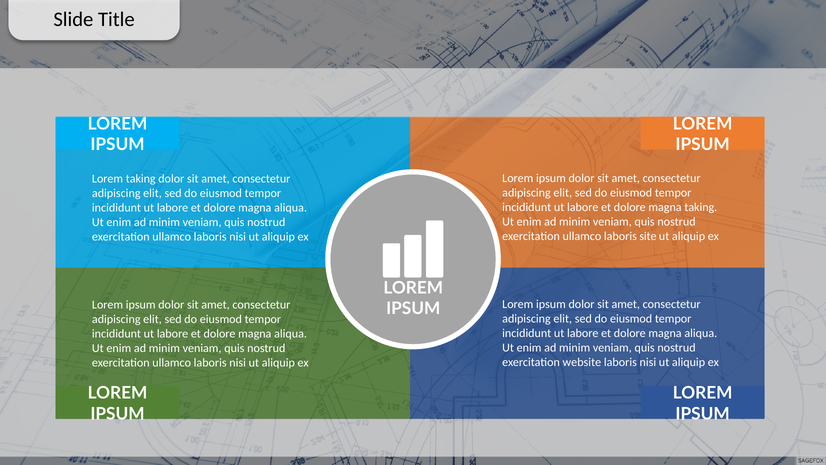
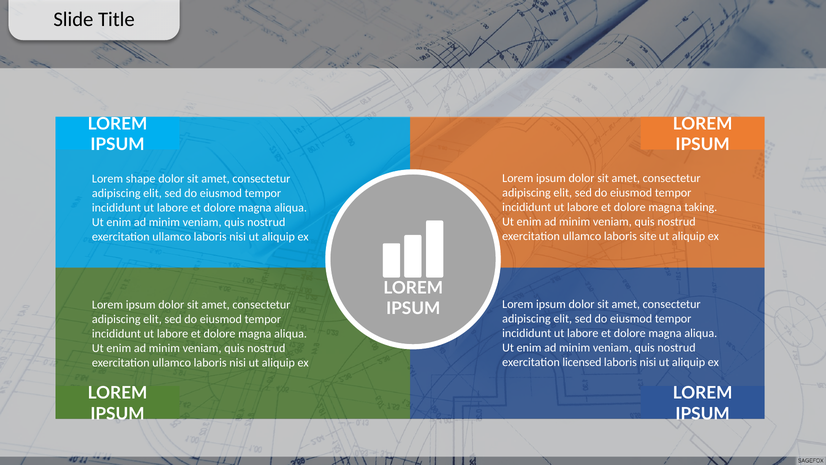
Lorem taking: taking -> shape (141, 179)
website: website -> licensed (582, 362)
